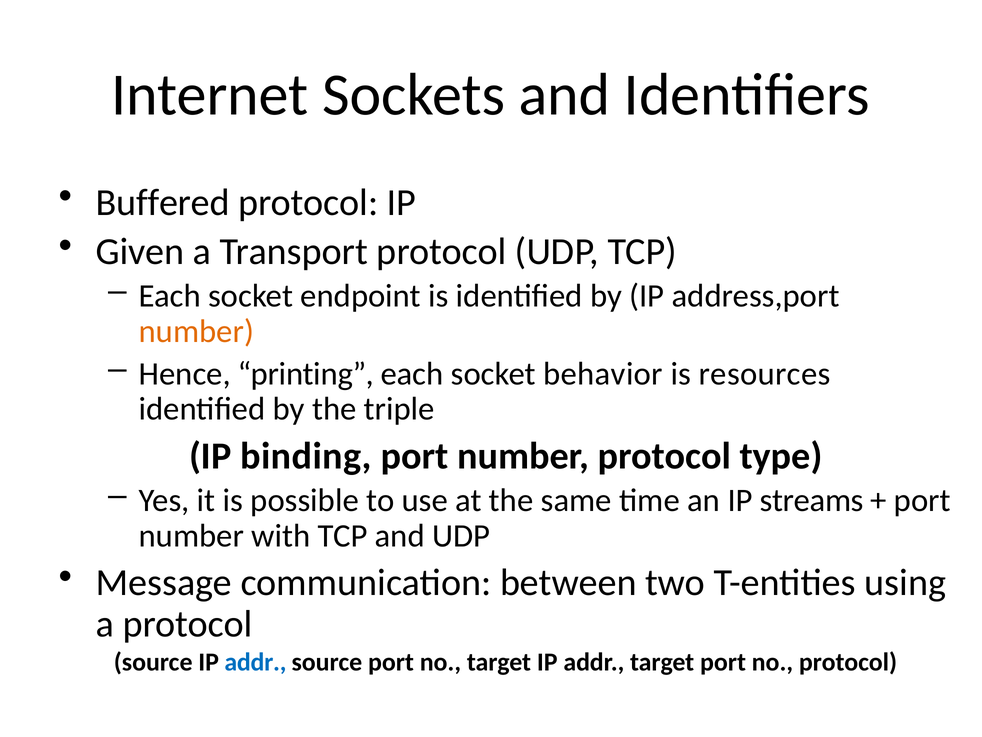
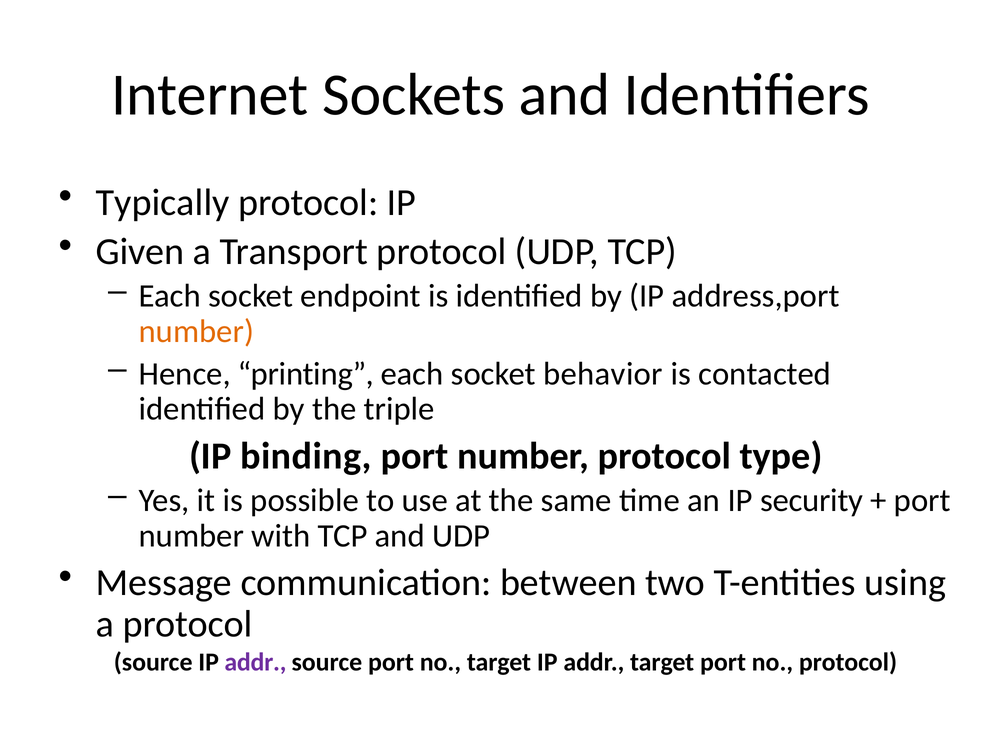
Buffered: Buffered -> Typically (163, 202)
resources: resources -> contacted (765, 373)
streams: streams -> security (812, 500)
addr colour: blue -> purple (255, 662)
